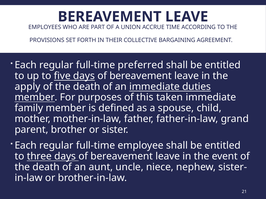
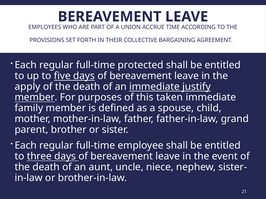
preferred: preferred -> protected (141, 65)
duties: duties -> justify (196, 87)
